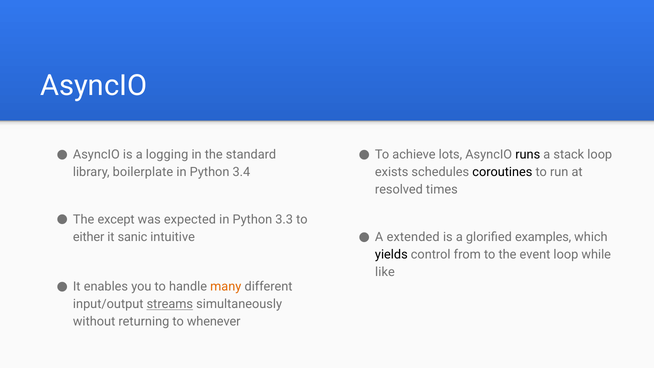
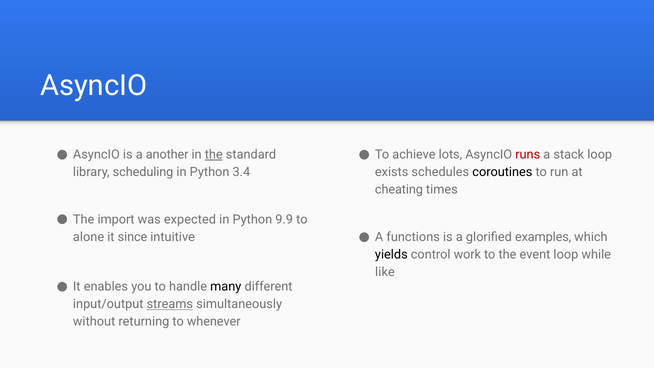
logging: logging -> another (167, 155)
the underline: none -> present (214, 155)
runs colour: black -> red (528, 155)
boilerplate: boilerplate -> scheduling (143, 172)
resolved: resolved -> cheating (399, 190)
except: except -> import (116, 219)
3.3: 3.3 -> 9.9 (284, 219)
extended: extended -> functions (413, 237)
either: either -> alone (89, 237)
sanic: sanic -> since (133, 237)
from: from -> work (467, 255)
many colour: orange -> black (226, 287)
